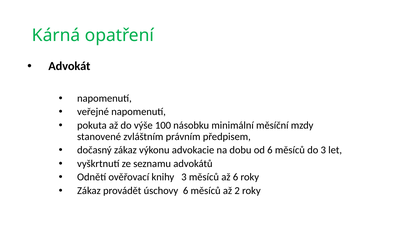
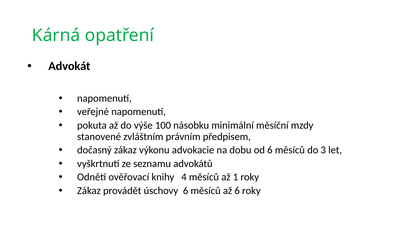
knihy 3: 3 -> 4 (184, 177)
až 6: 6 -> 1 (236, 177)
až 2: 2 -> 6 (237, 190)
